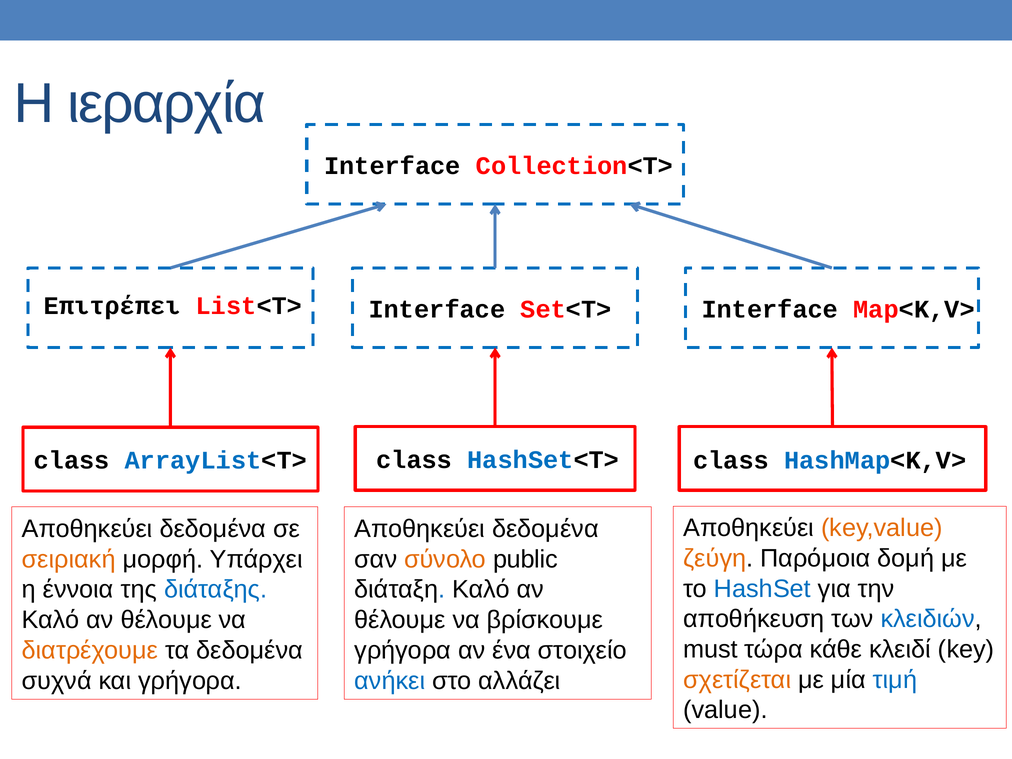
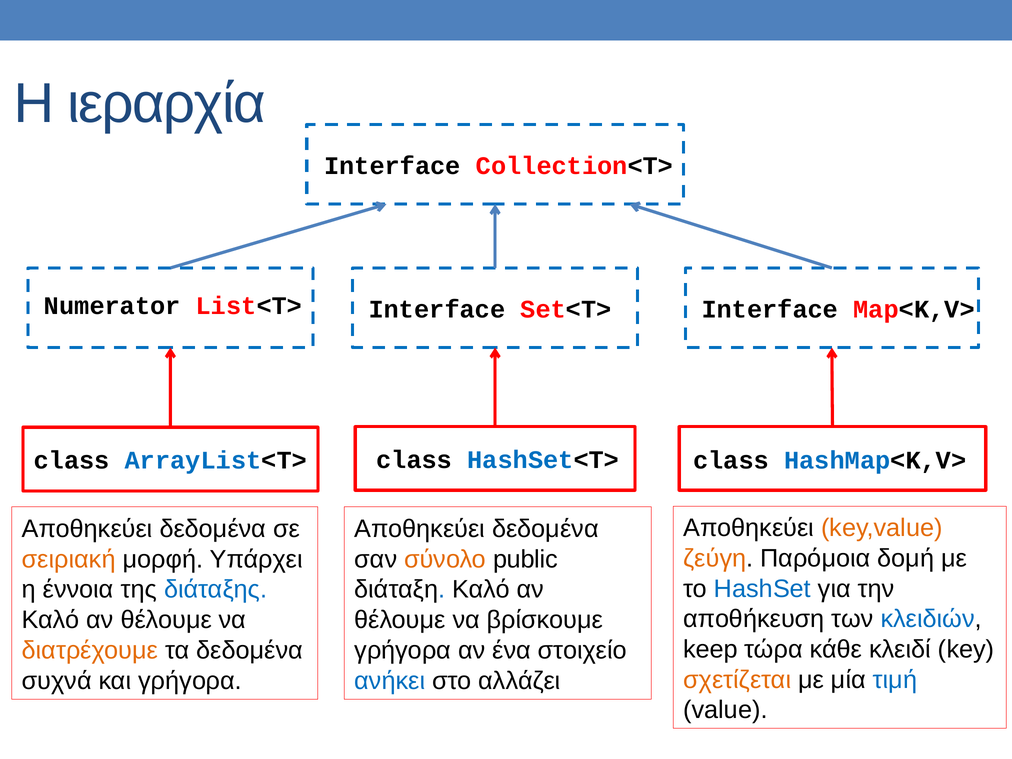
Επιτρέπει: Επιτρέπει -> Numerator (112, 306)
must: must -> keep (710, 649)
